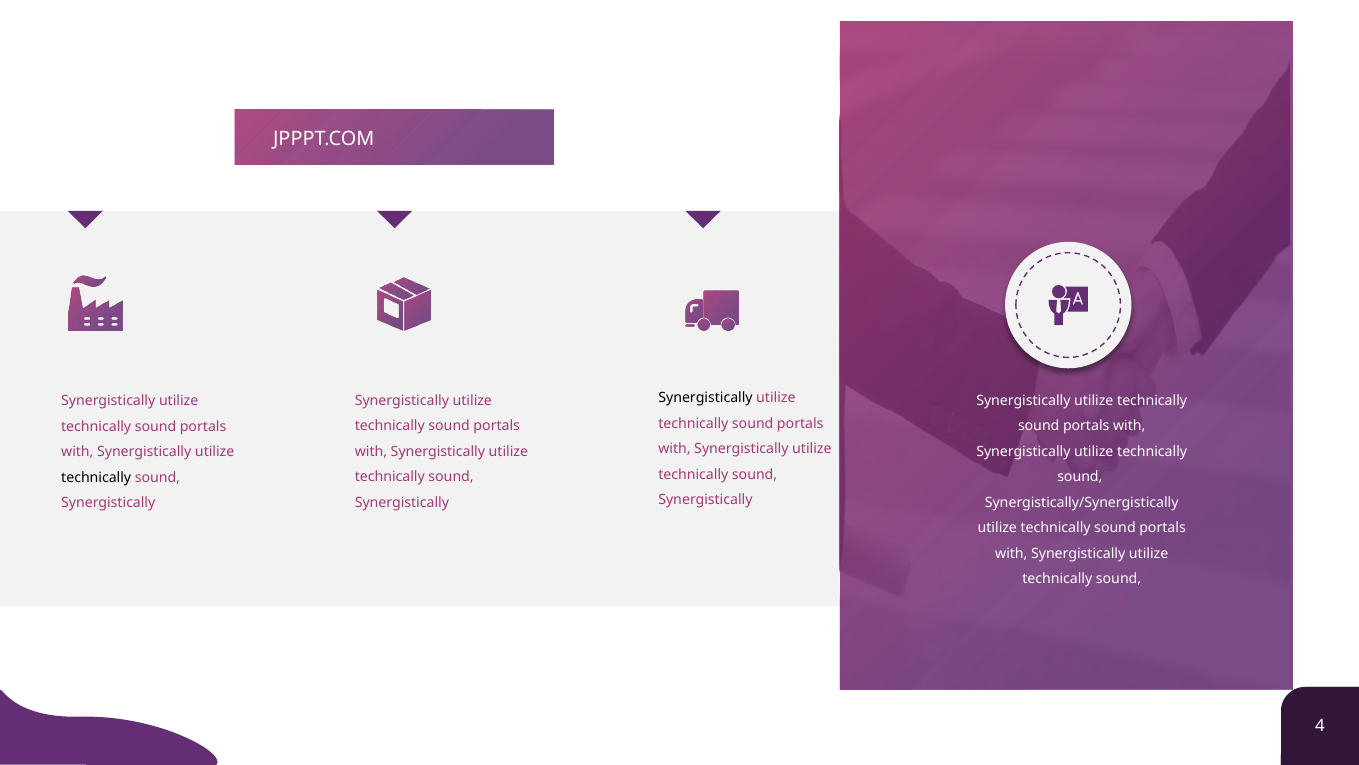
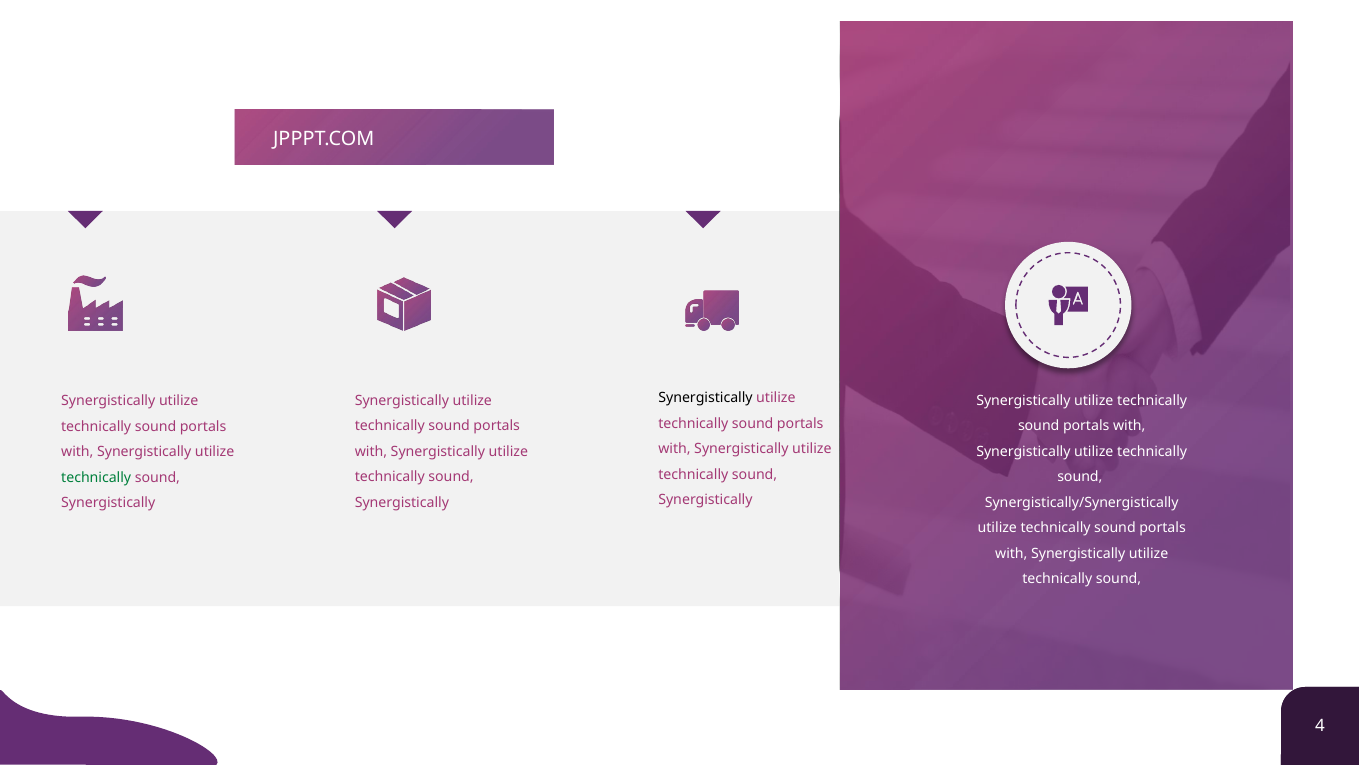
technically colour: black -> green (96, 477)
